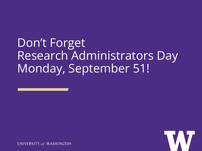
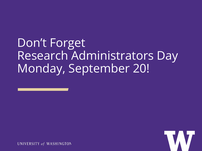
51: 51 -> 20 (141, 69)
